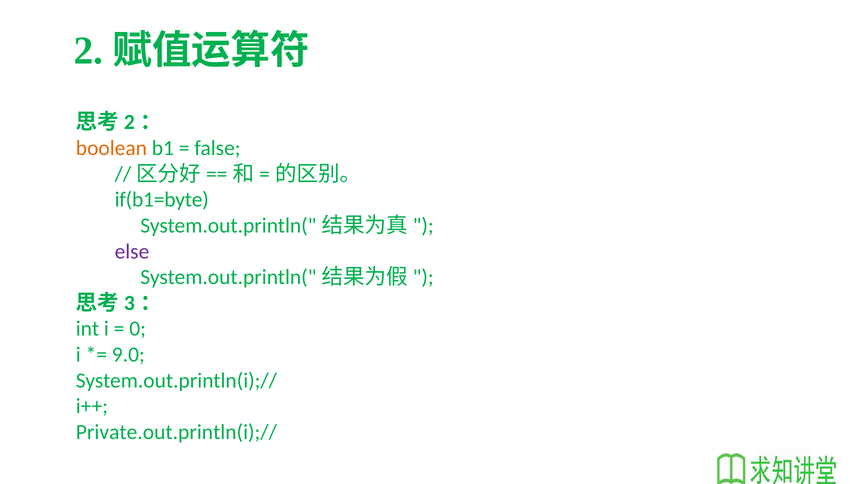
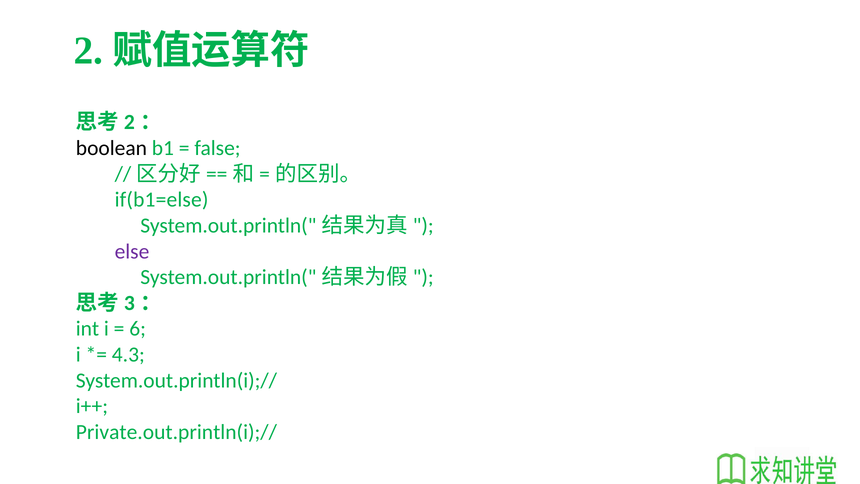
boolean colour: orange -> black (111, 148)
if(b1=byte: if(b1=byte -> if(b1=else (162, 200)
0: 0 -> 6 (138, 329)
9.0: 9.0 -> 4.3 (128, 354)
